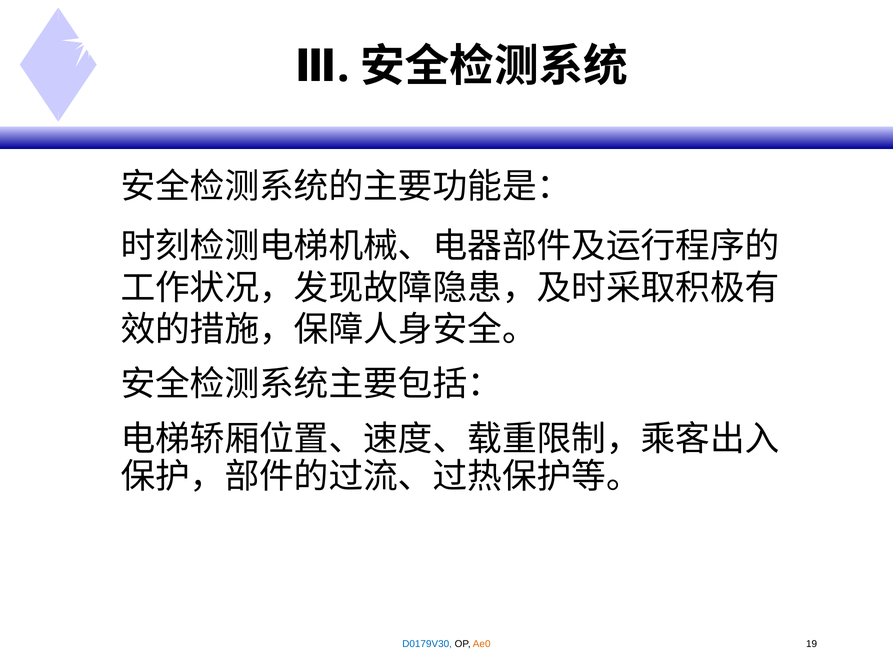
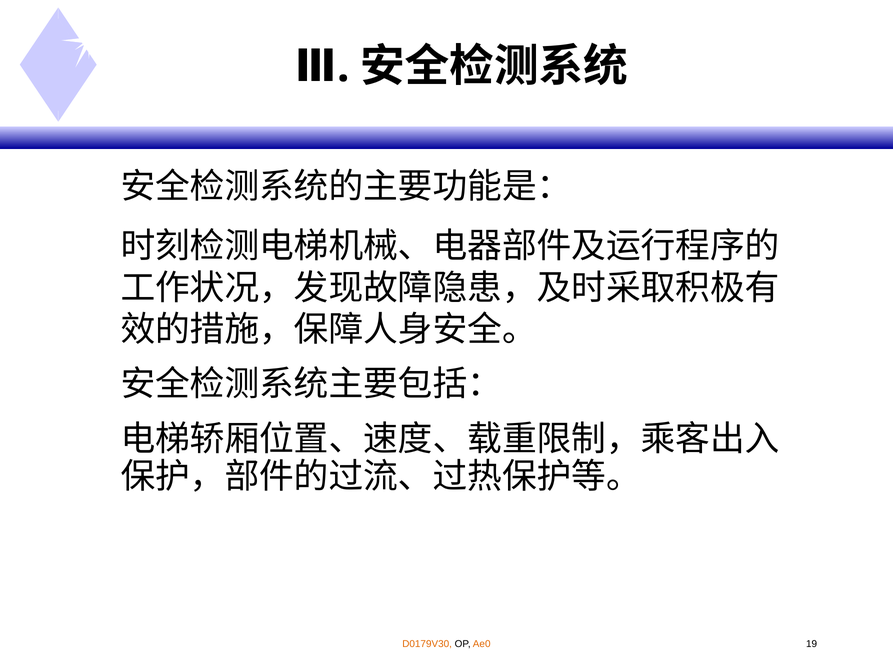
D0179V30 colour: blue -> orange (427, 644)
